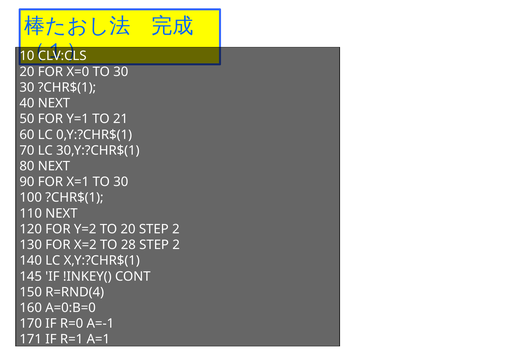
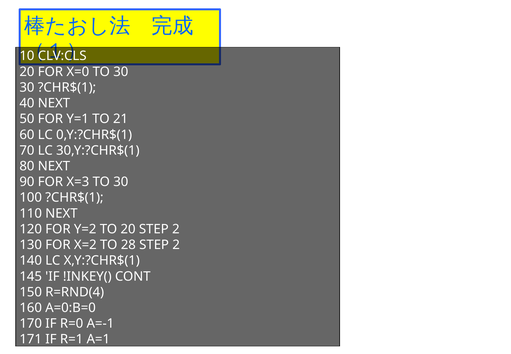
X=1: X=1 -> X=3 (78, 182)
